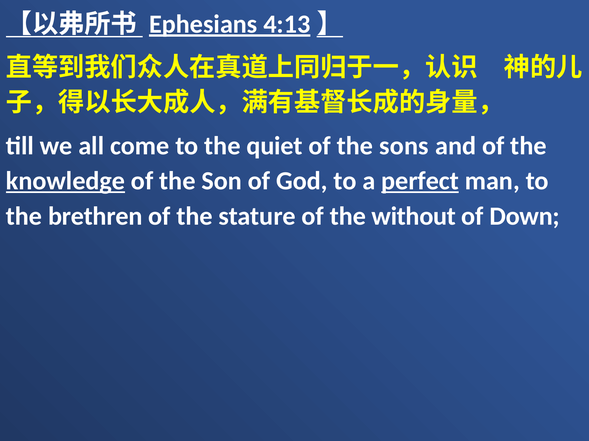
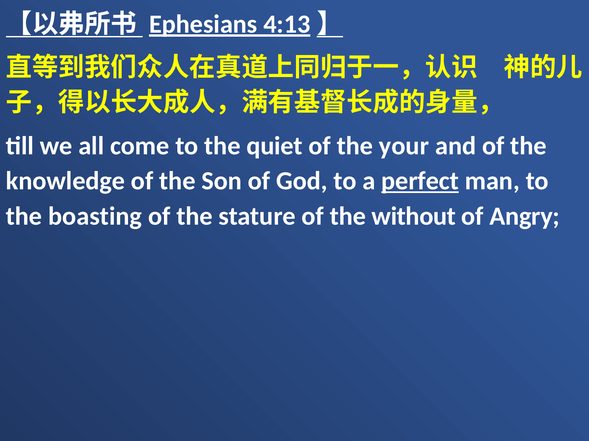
sons: sons -> your (404, 146)
knowledge underline: present -> none (65, 181)
brethren: brethren -> boasting (95, 217)
Down: Down -> Angry (525, 217)
